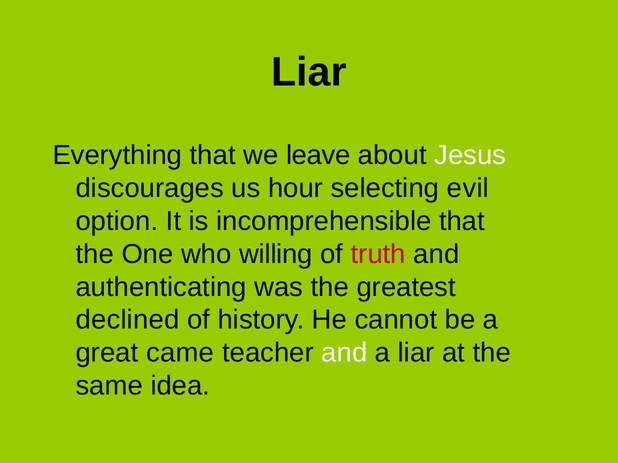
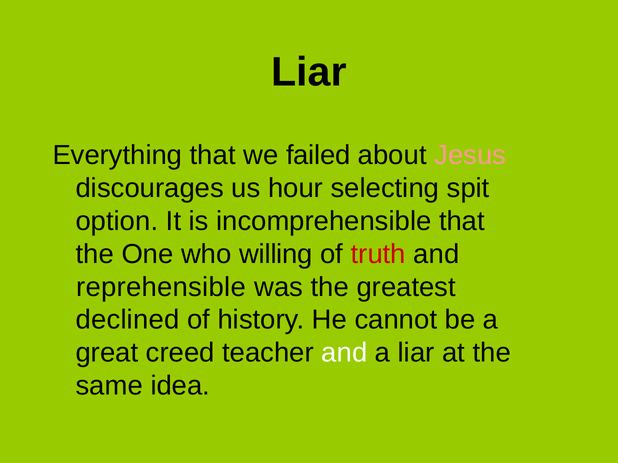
leave: leave -> failed (318, 155)
Jesus colour: white -> pink (470, 155)
evil: evil -> spit (468, 188)
authenticating: authenticating -> reprehensible (161, 287)
came: came -> creed (180, 353)
